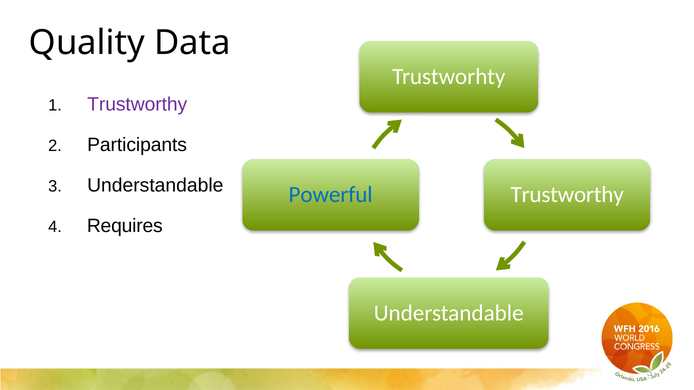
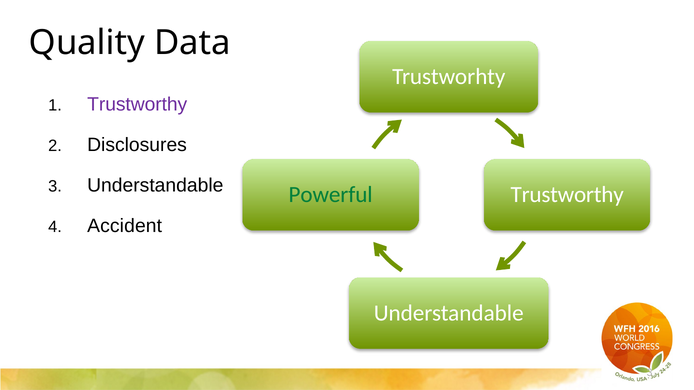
Participants: Participants -> Disclosures (137, 145)
Powerful colour: blue -> green (331, 195)
Requires: Requires -> Accident (125, 226)
